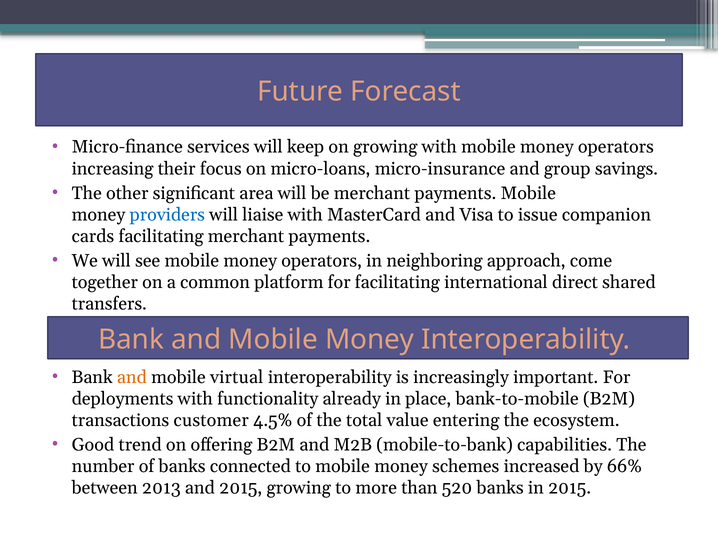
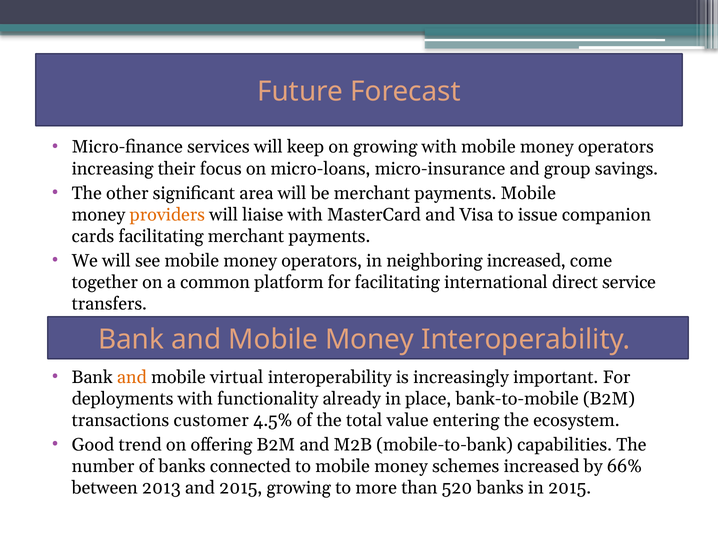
providers colour: blue -> orange (167, 215)
neighboring approach: approach -> increased (526, 261)
shared: shared -> service (629, 282)
